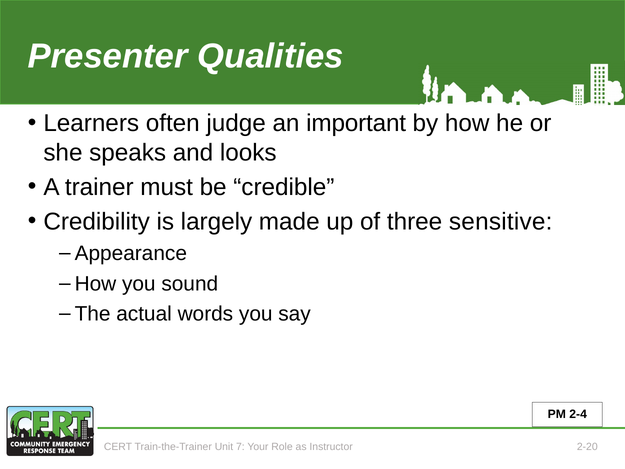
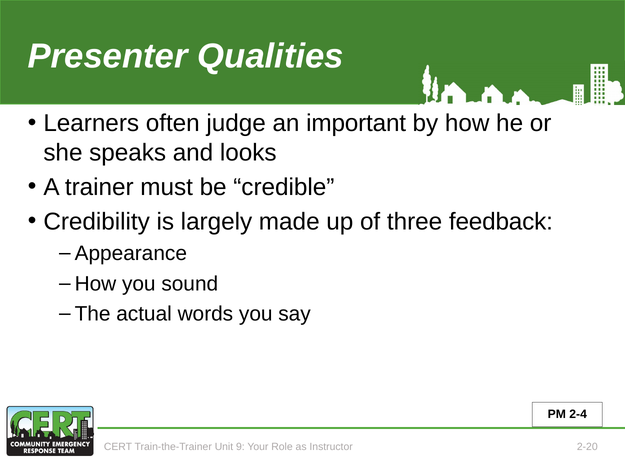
sensitive: sensitive -> feedback (501, 221)
7: 7 -> 9 (240, 447)
